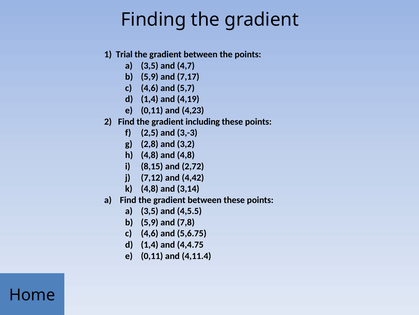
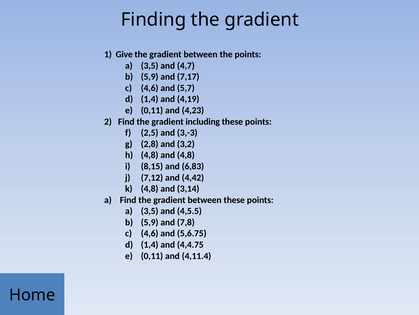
Trial: Trial -> Give (124, 54)
2,72: 2,72 -> 6,83 (193, 166)
